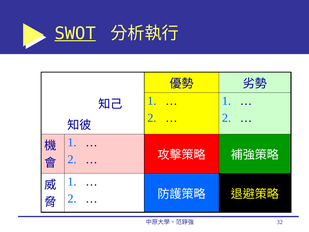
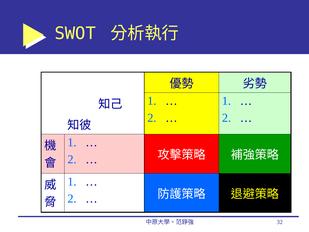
SWOT underline: present -> none (75, 33)
